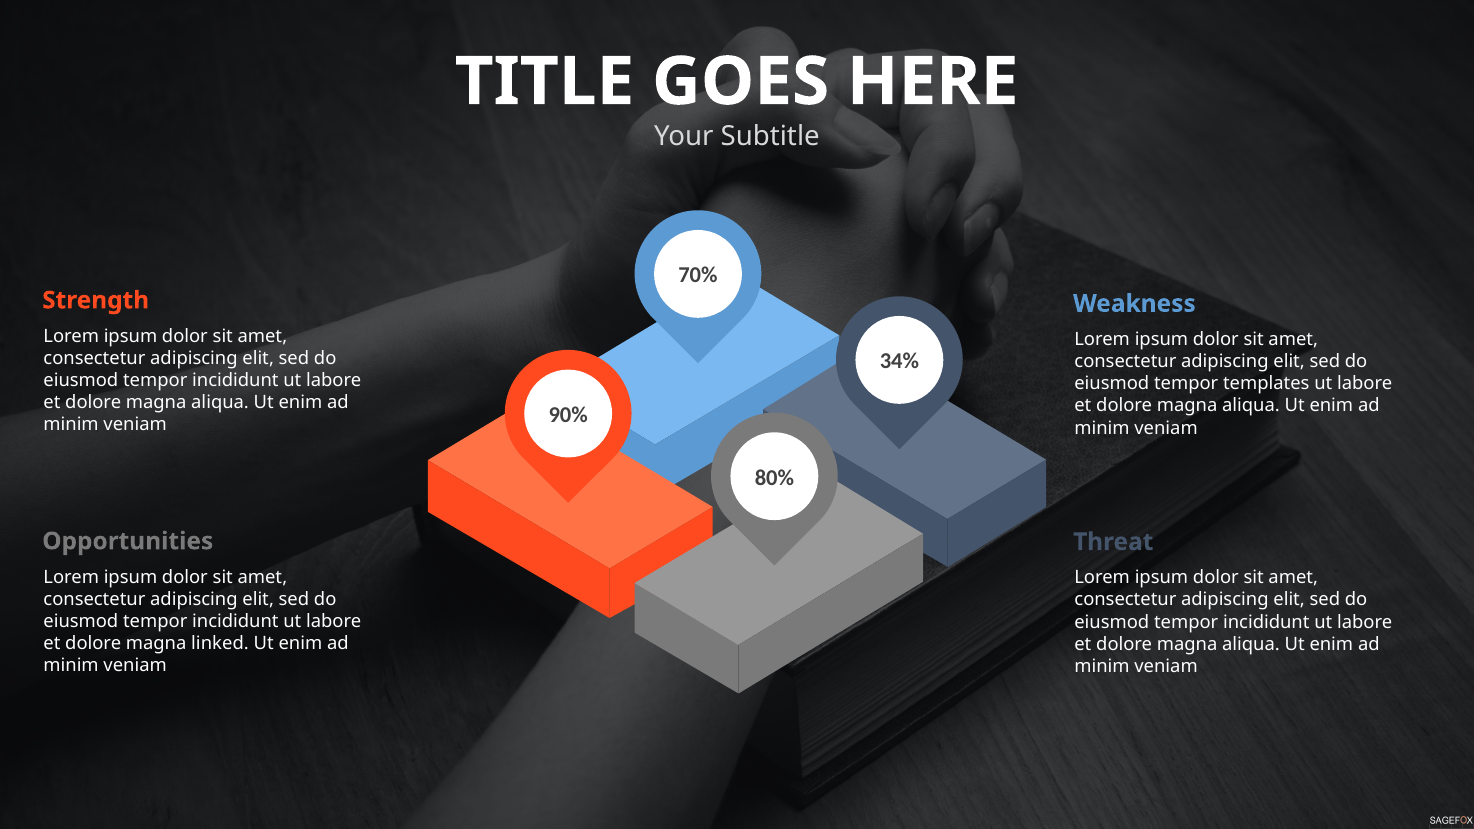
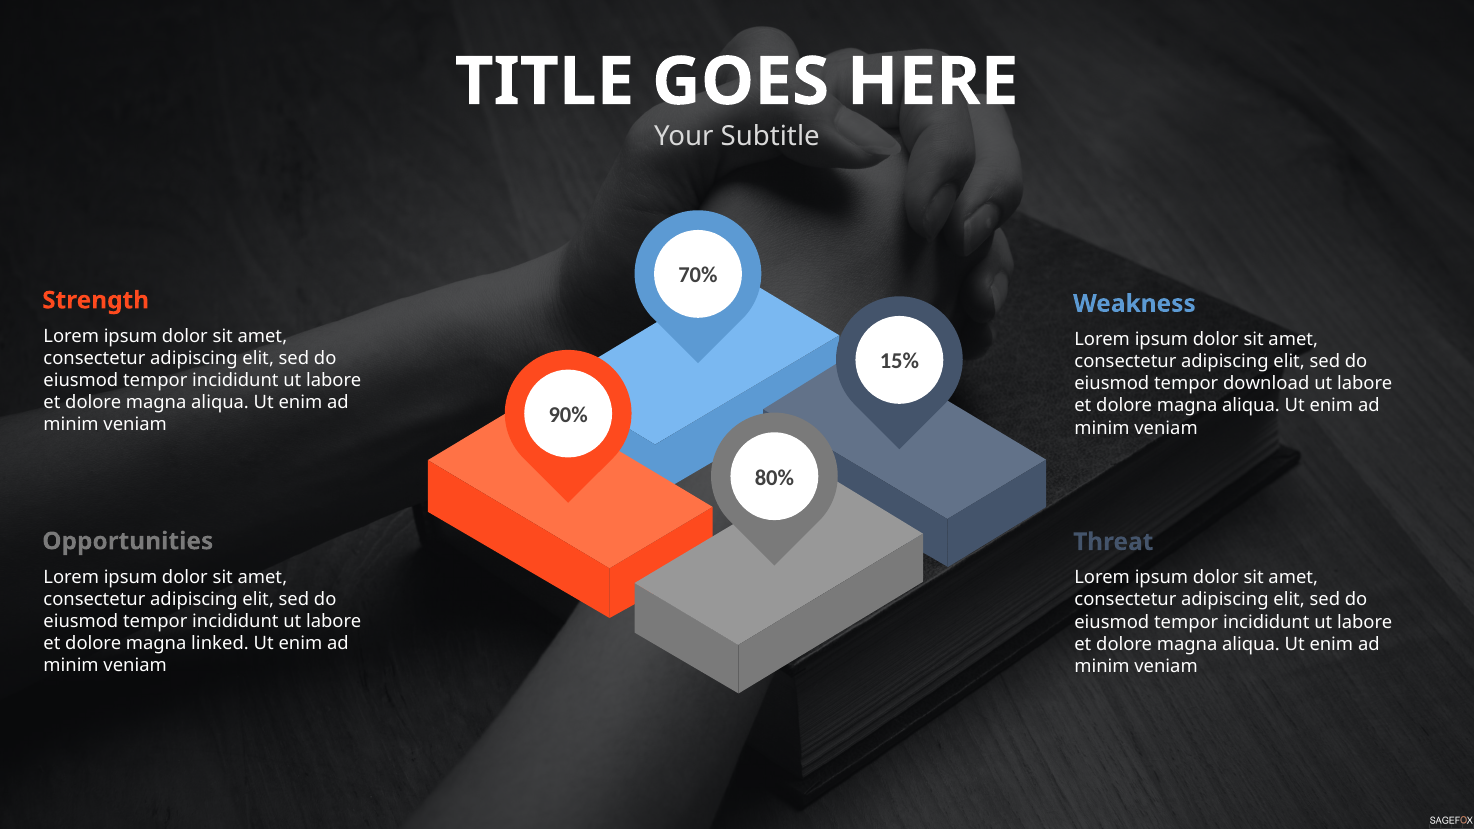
34%: 34% -> 15% (899, 361)
templates: templates -> download (1266, 384)
